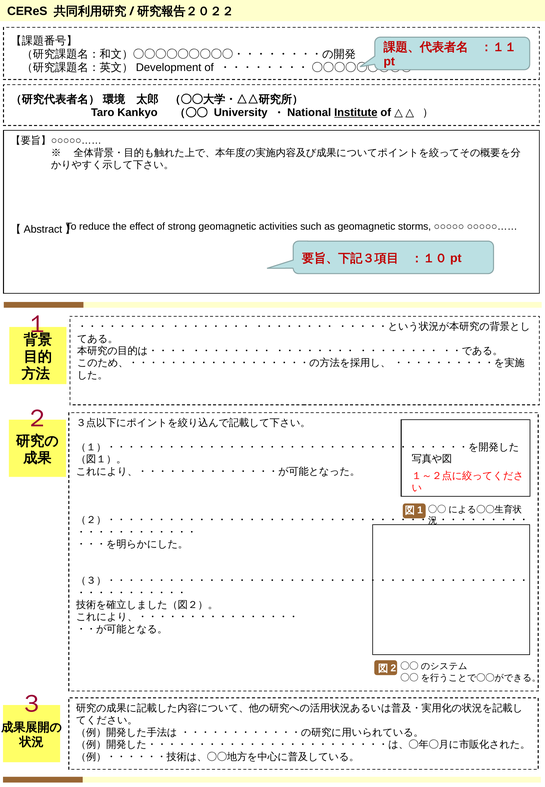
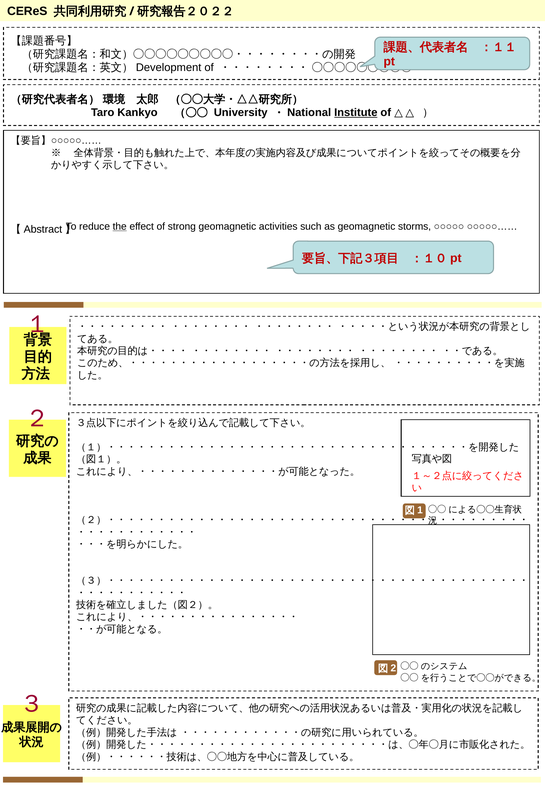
the underline: none -> present (120, 227)
